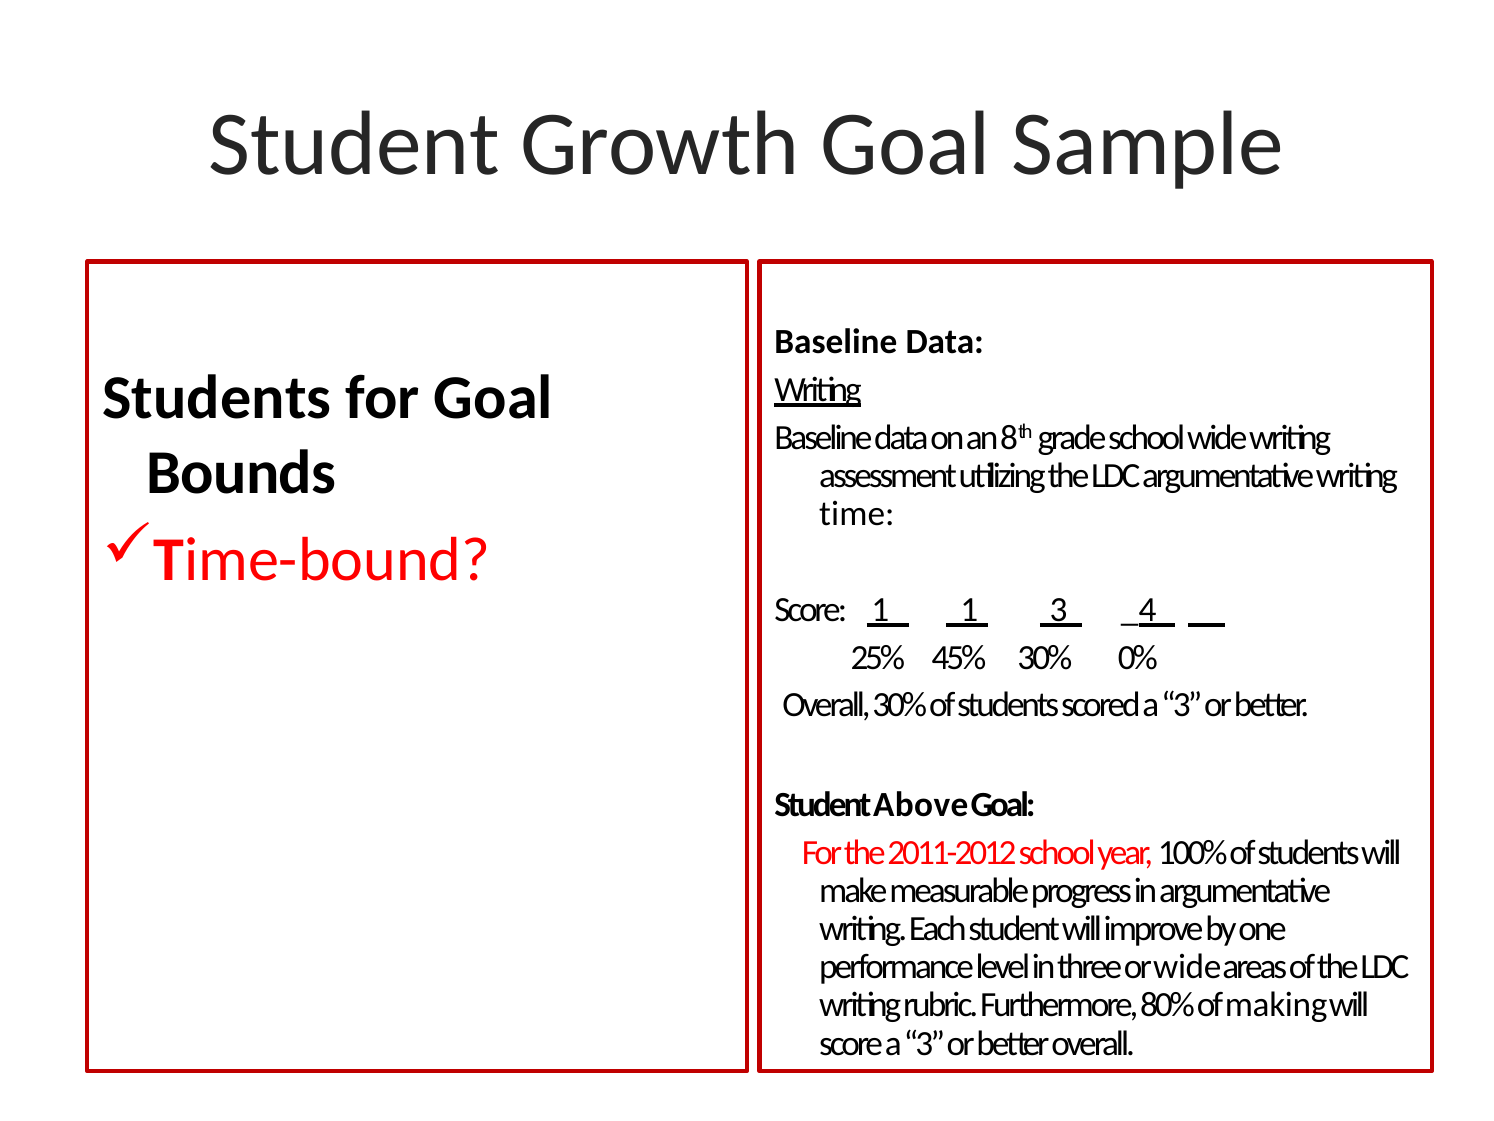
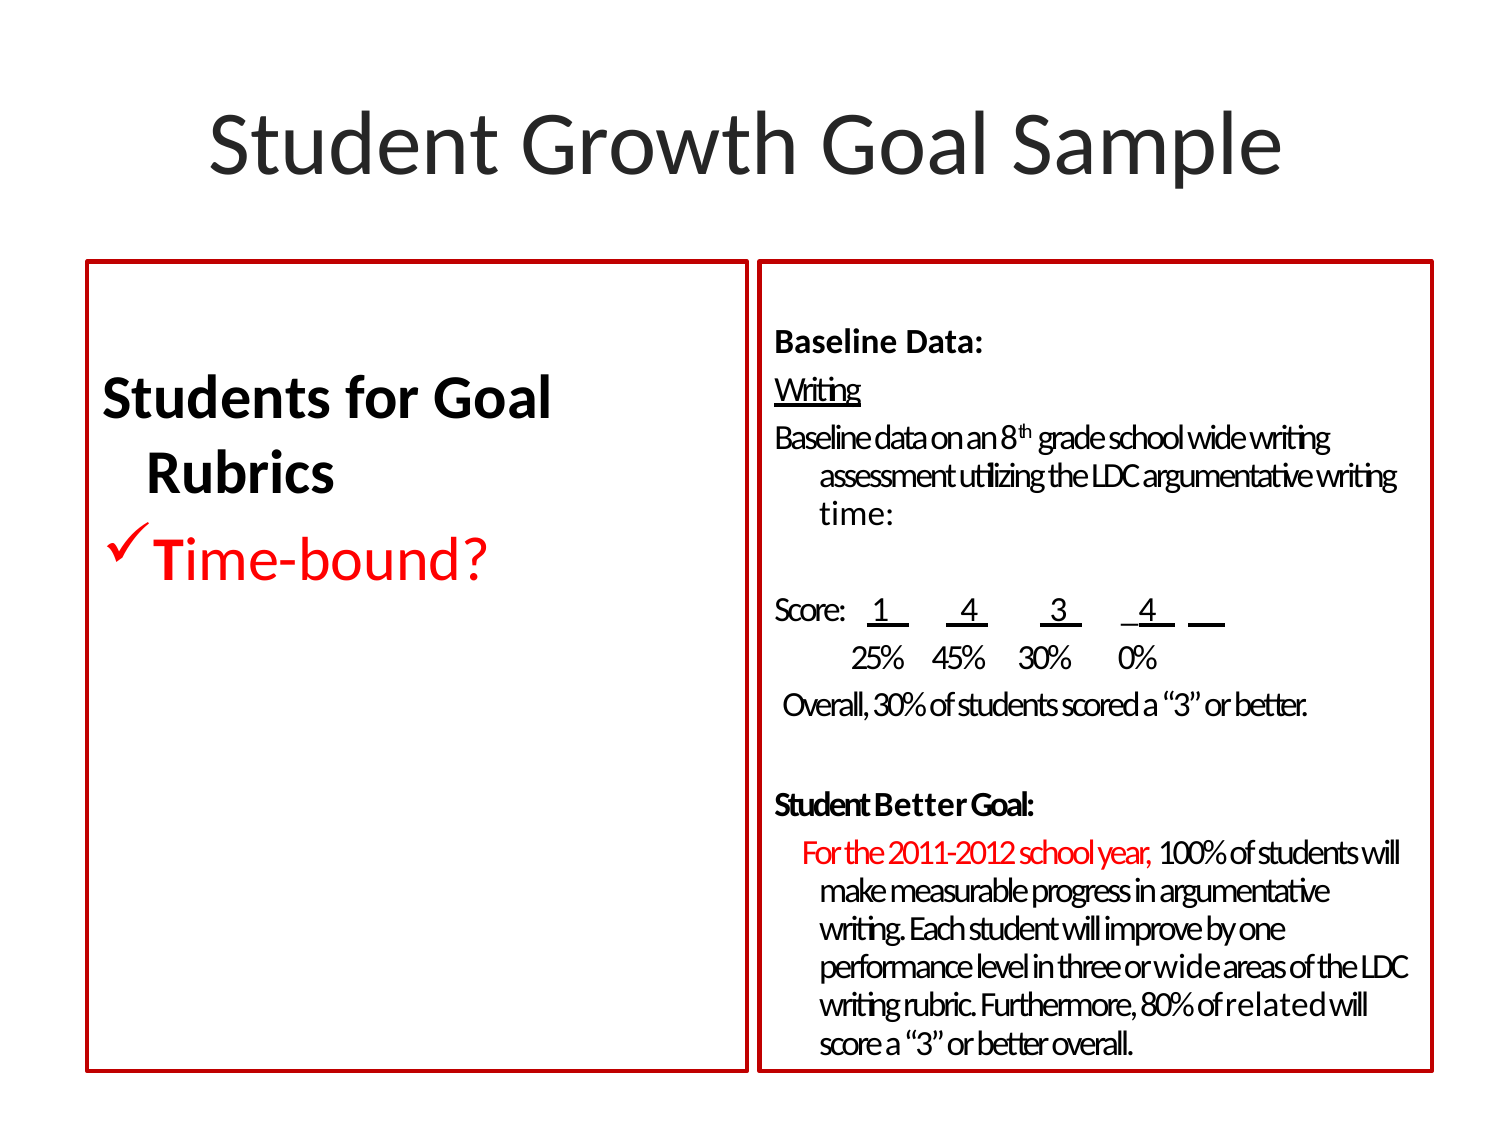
Bounds: Bounds -> Rubrics (241, 472)
1 1: 1 -> 4 (969, 609)
Student Above: Above -> Better (921, 805)
making: making -> related (1276, 1005)
